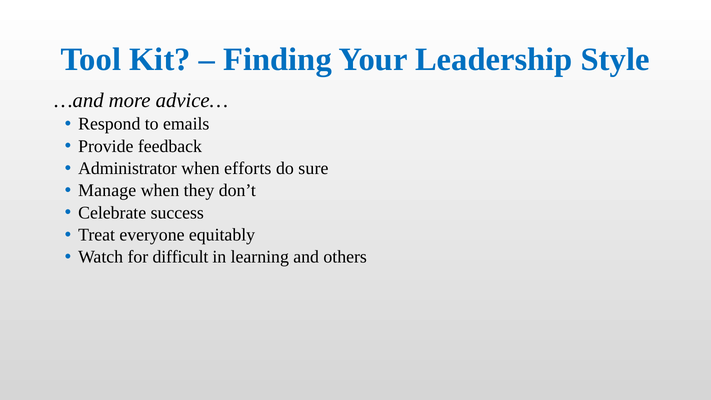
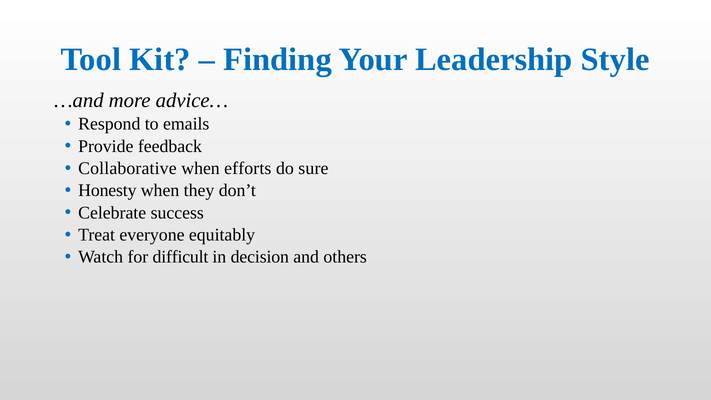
Administrator: Administrator -> Collaborative (127, 168)
Manage: Manage -> Honesty (107, 191)
learning: learning -> decision (260, 257)
